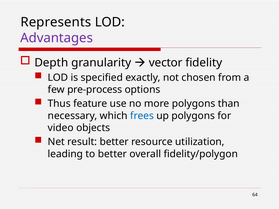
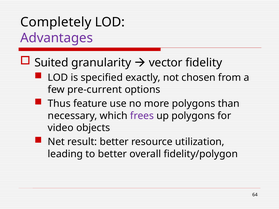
Represents: Represents -> Completely (56, 22)
Depth: Depth -> Suited (51, 63)
pre-process: pre-process -> pre-current (95, 90)
frees colour: blue -> purple (142, 116)
